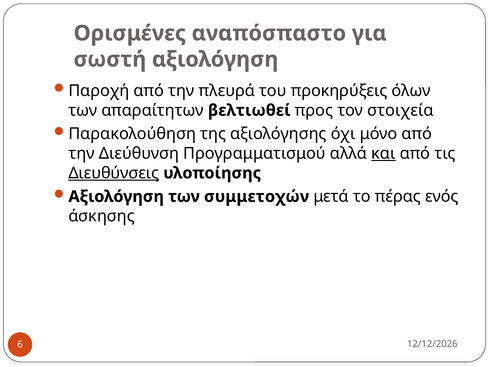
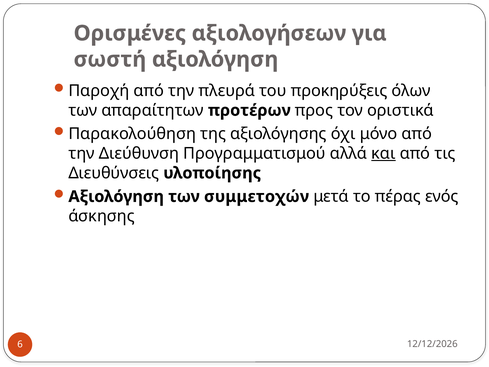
αναπόσπαστο: αναπόσπαστο -> αξιολογήσεων (269, 33)
βελτιωθεί: βελτιωθεί -> προτέρων (249, 110)
στοιχεία: στοιχεία -> οριστικά (401, 110)
Διευθύνσεις underline: present -> none (114, 173)
